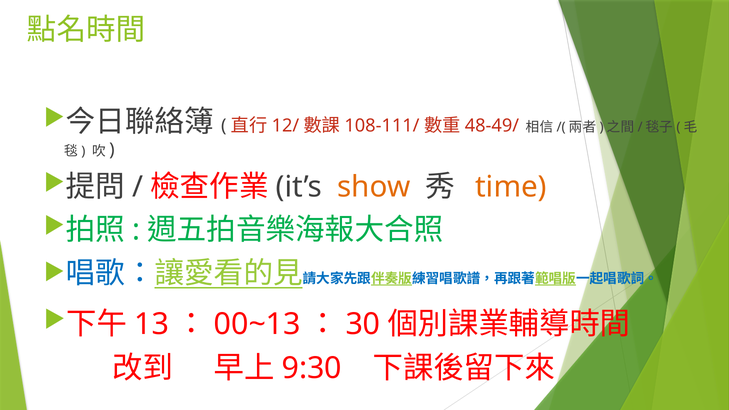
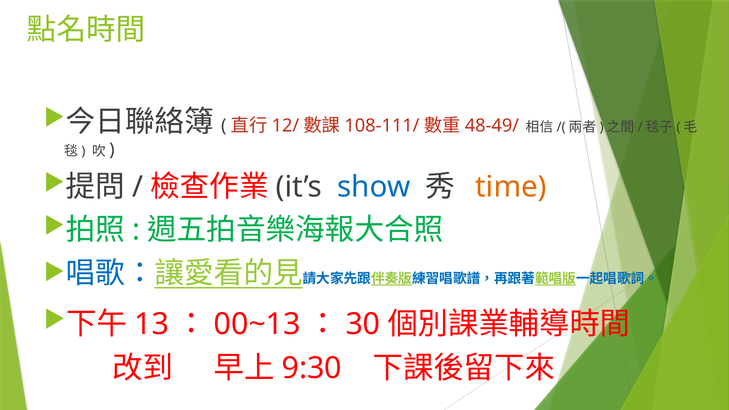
show colour: orange -> blue (374, 187)
